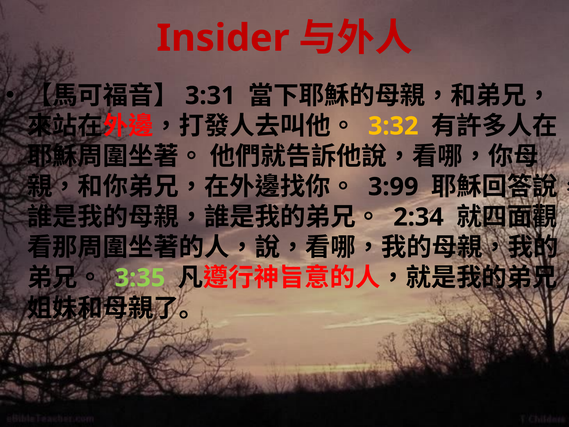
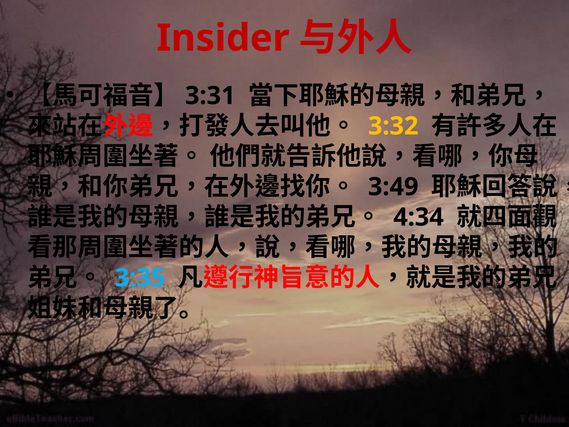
3:99: 3:99 -> 3:49 (393, 187)
2:34: 2:34 -> 4:34 (419, 217)
3:35 colour: light green -> light blue (140, 278)
